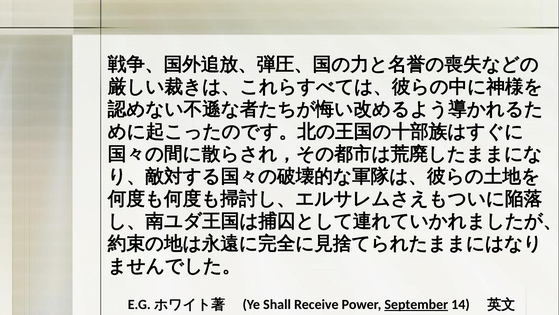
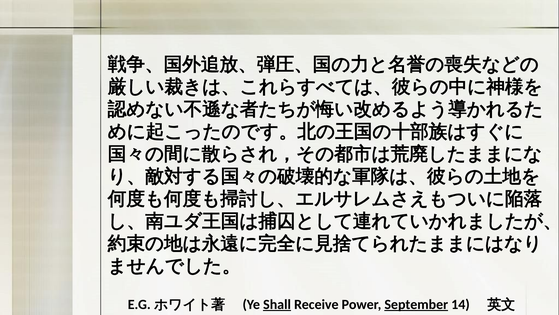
Shall underline: none -> present (277, 304)
